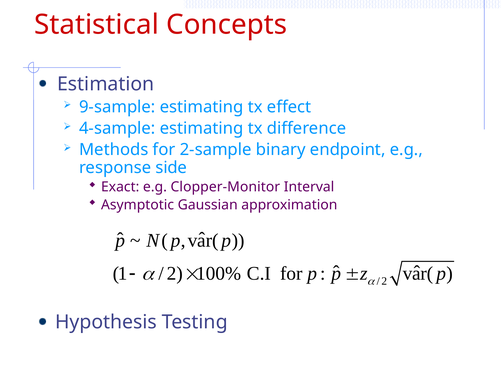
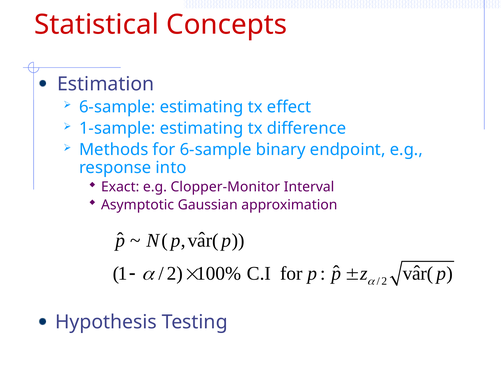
9-sample: 9-sample -> 6-sample (117, 107)
4-sample: 4-sample -> 1-sample (117, 128)
for 2-sample: 2-sample -> 6-sample (216, 150)
side: side -> into (171, 168)
